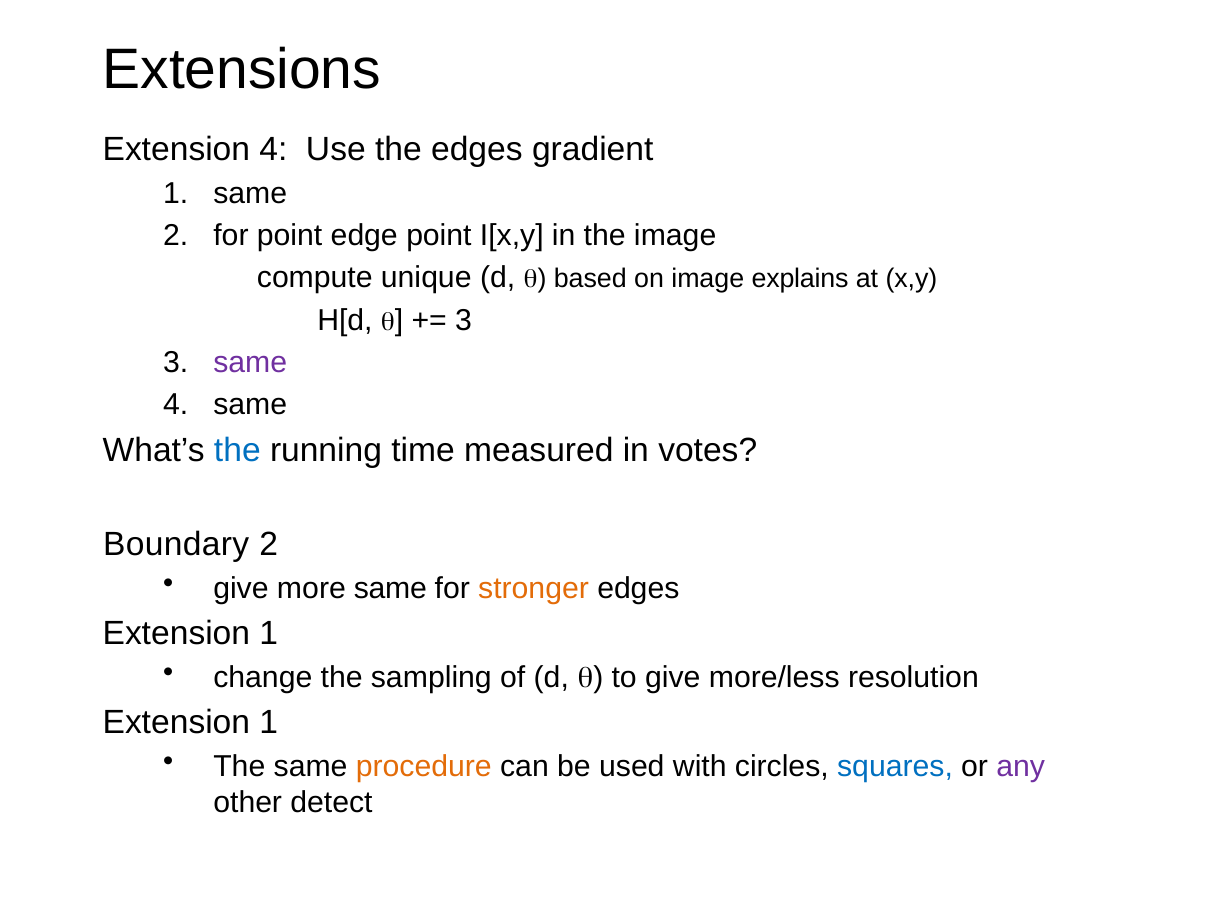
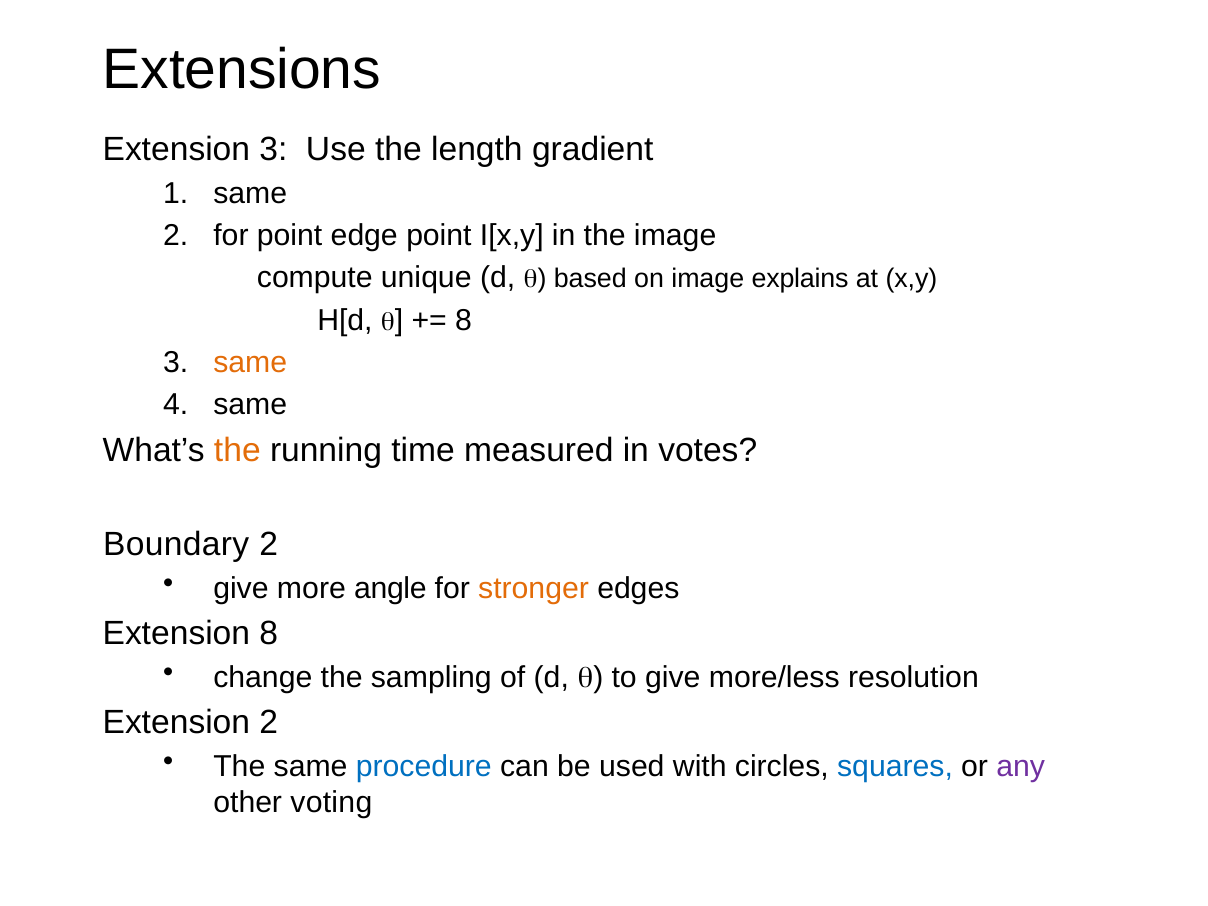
Extension 4: 4 -> 3 (273, 149)
the edges: edges -> length (477, 149)
3: 3 -> 8 (464, 320)
same colour: purple -> orange (250, 363)
the colour: blue -> orange (237, 450)
more same: same -> angle (390, 588)
1: 1 -> 8 (269, 633)
1: 1 -> 2 (269, 723)
procedure colour: orange -> blue (424, 767)
detect: detect -> voting (331, 803)
